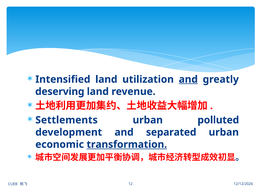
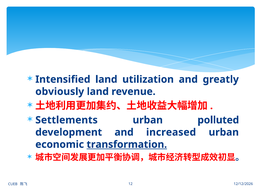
and underline: present -> none (188, 79)
deserving: deserving -> obviously (60, 91)
separated: separated -> increased (171, 132)
